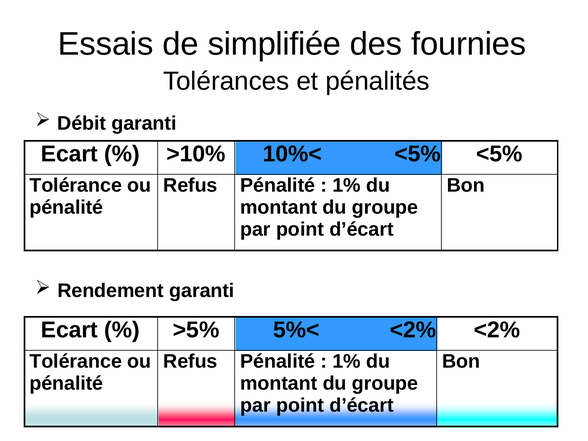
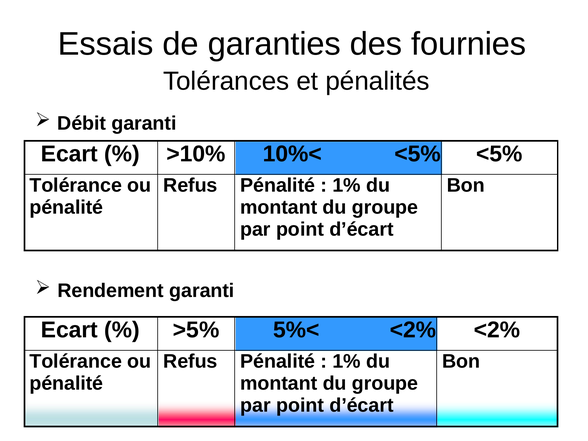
simplifiée: simplifiée -> garanties (274, 44)
